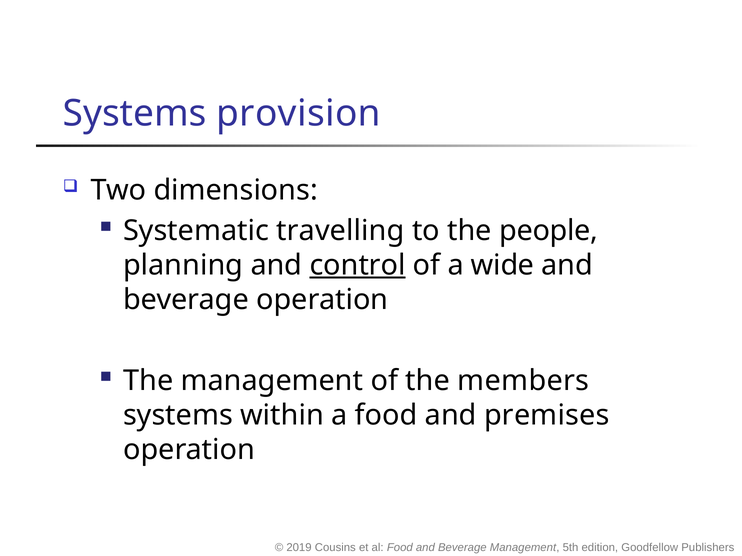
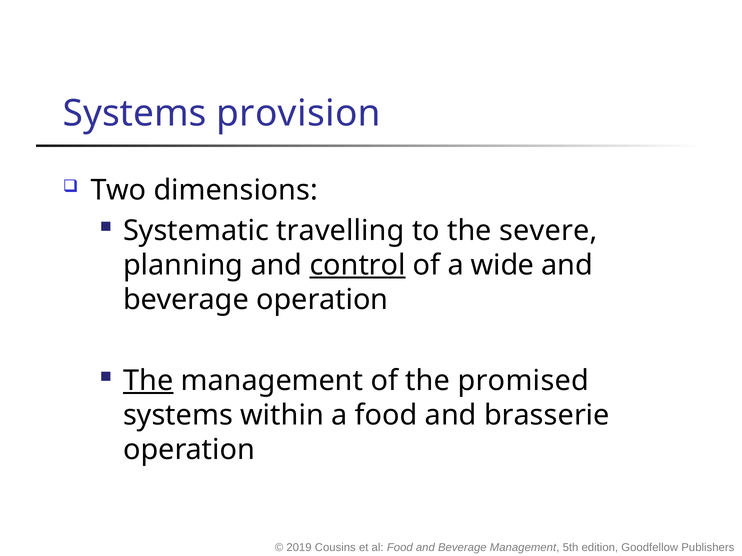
people: people -> severe (548, 231)
The underline: none -> present (148, 381)
members: members -> promised (523, 381)
premises: premises -> brasserie (547, 416)
